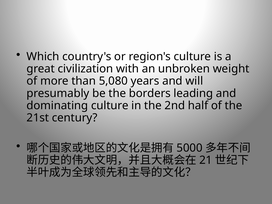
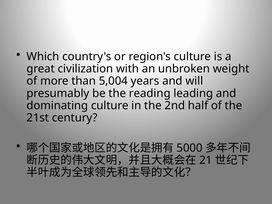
5,080: 5,080 -> 5,004 (113, 81)
borders: borders -> reading (150, 93)
